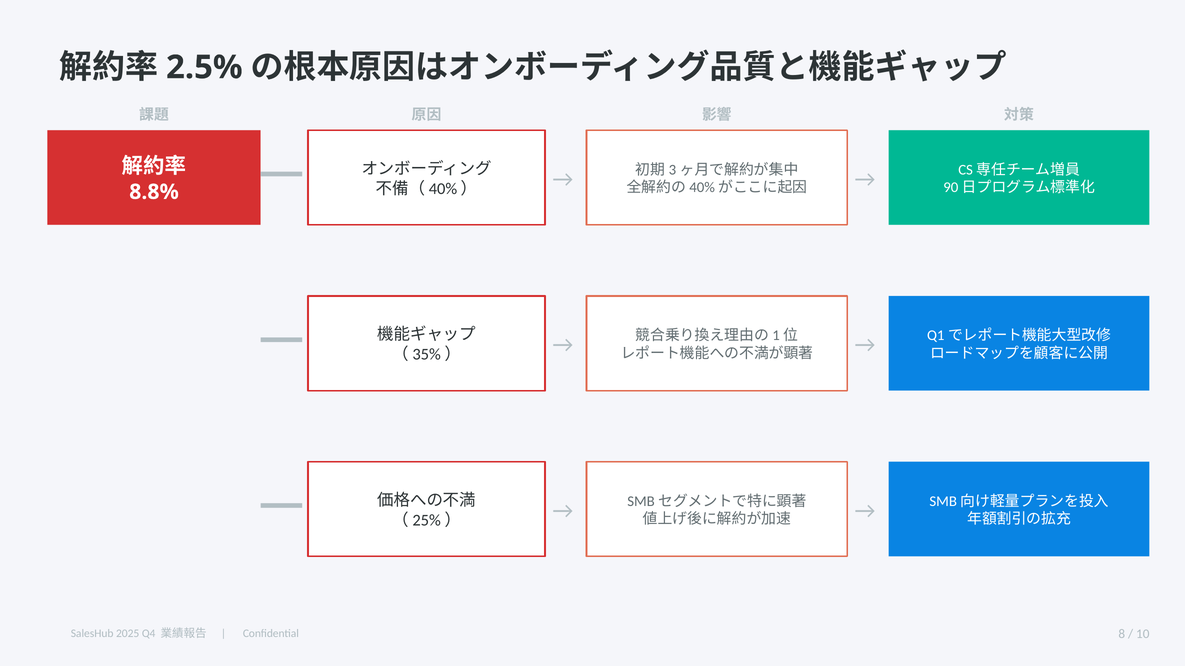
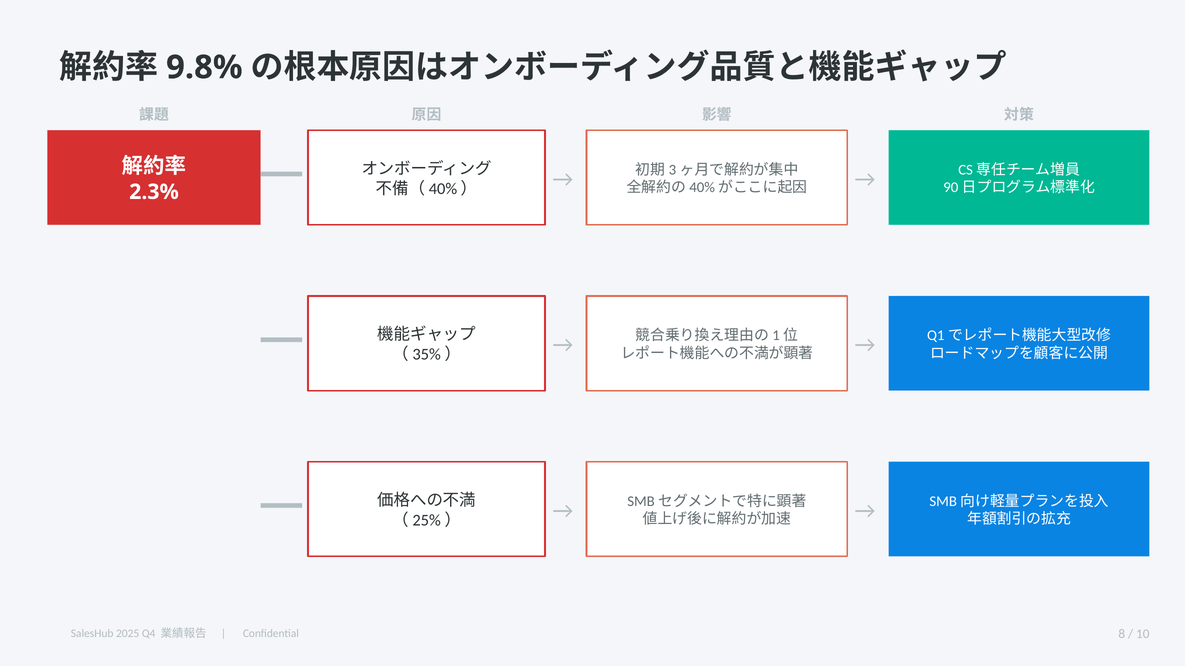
2.5%: 2.5% -> 9.8% (204, 67)
8.8%: 8.8% -> 2.3% (154, 192)
